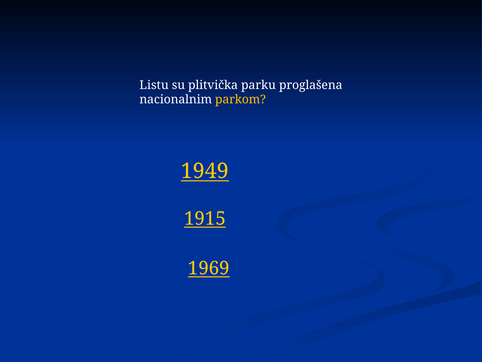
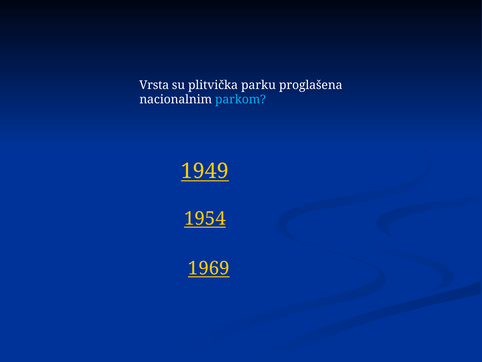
Listu: Listu -> Vrsta (154, 85)
parkom colour: yellow -> light blue (240, 99)
1915: 1915 -> 1954 (205, 218)
